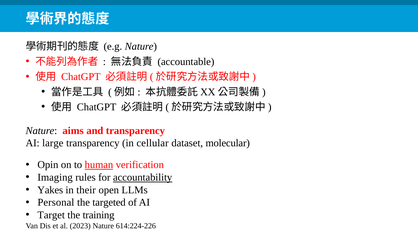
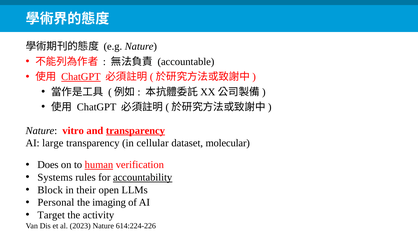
ChatGPT underline: none -> present (81, 77)
aims: aims -> vitro (73, 131)
transparency underline: none -> present (135, 131)
Opin: Opin -> Does (48, 165)
Imaging: Imaging -> Systems (55, 178)
Yakes: Yakes -> Block (50, 190)
targeted: targeted -> imaging (109, 203)
training: training -> activity (98, 215)
